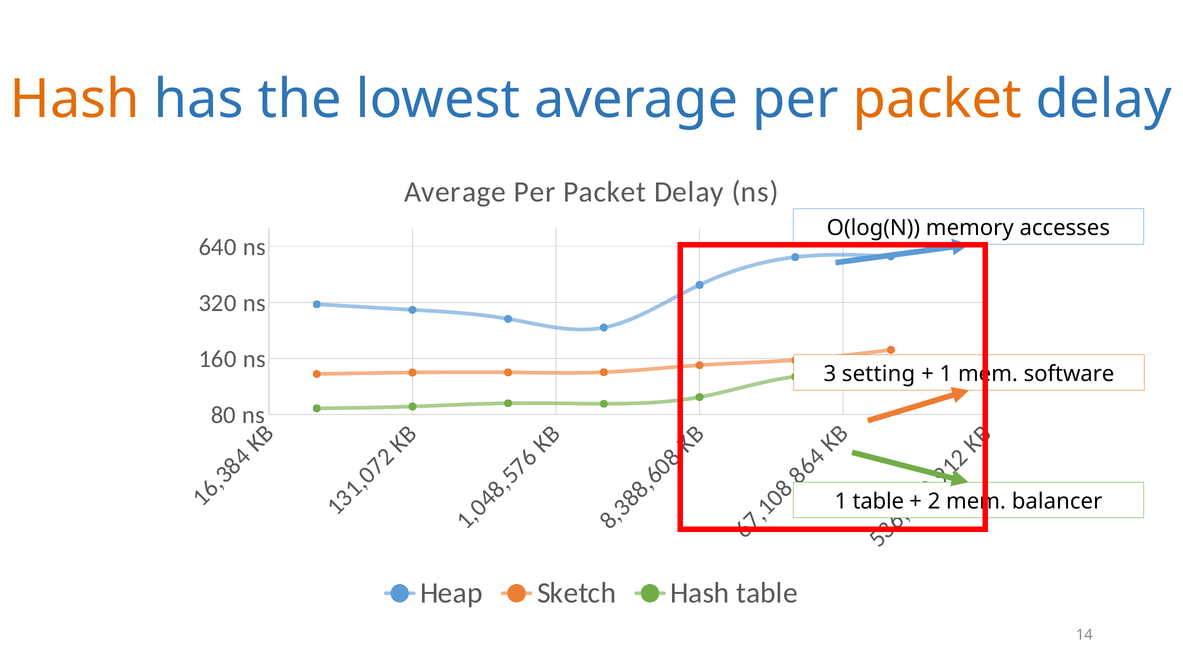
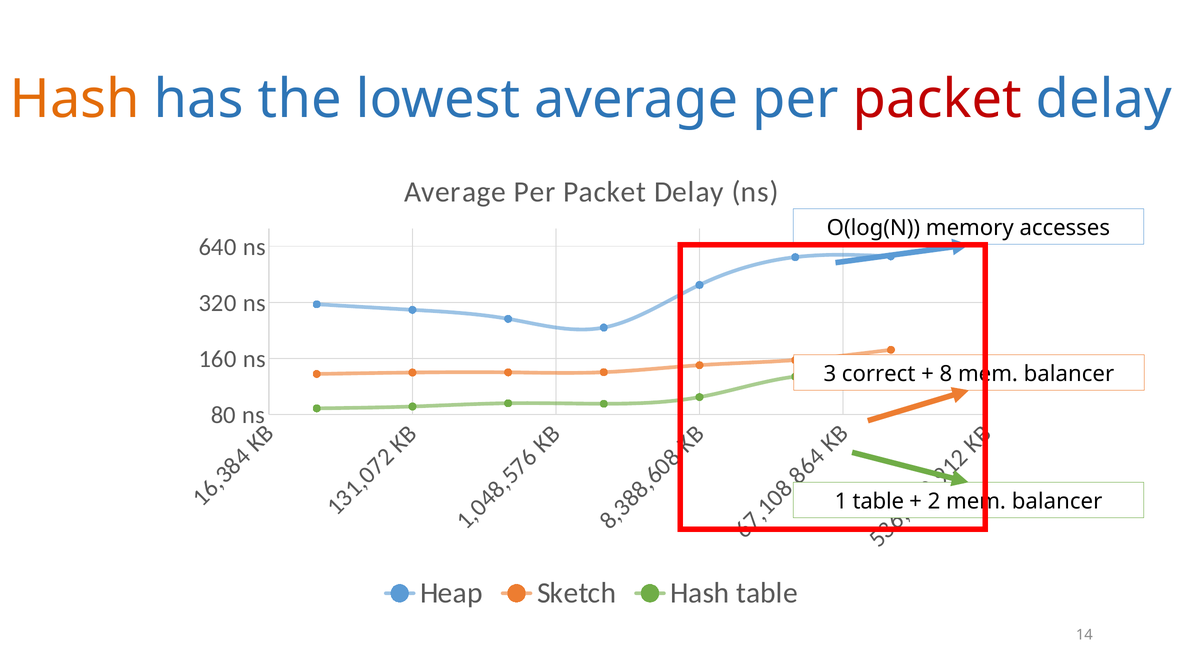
packet colour: orange -> red (937, 99)
setting: setting -> correct (879, 374)
1: 1 -> 8 (946, 374)
software: software -> balancer (1069, 374)
